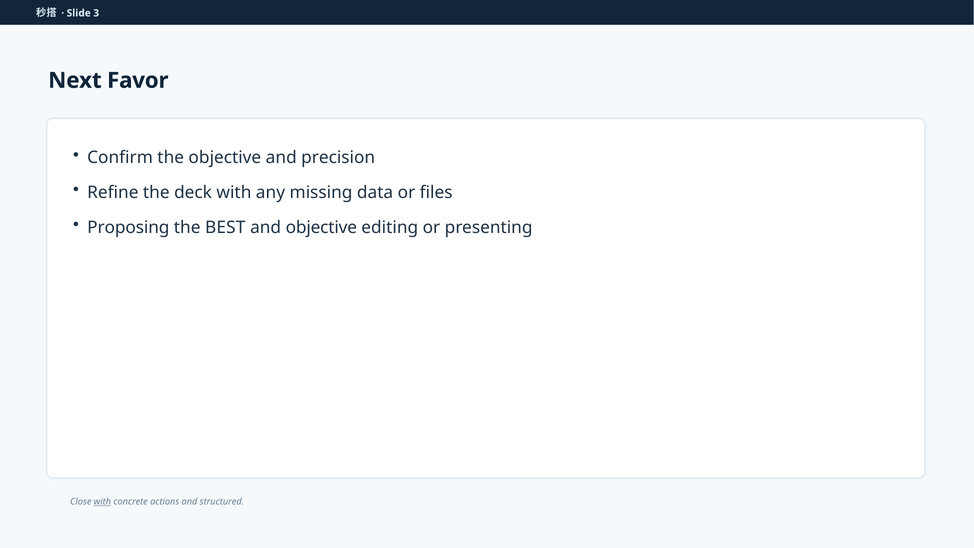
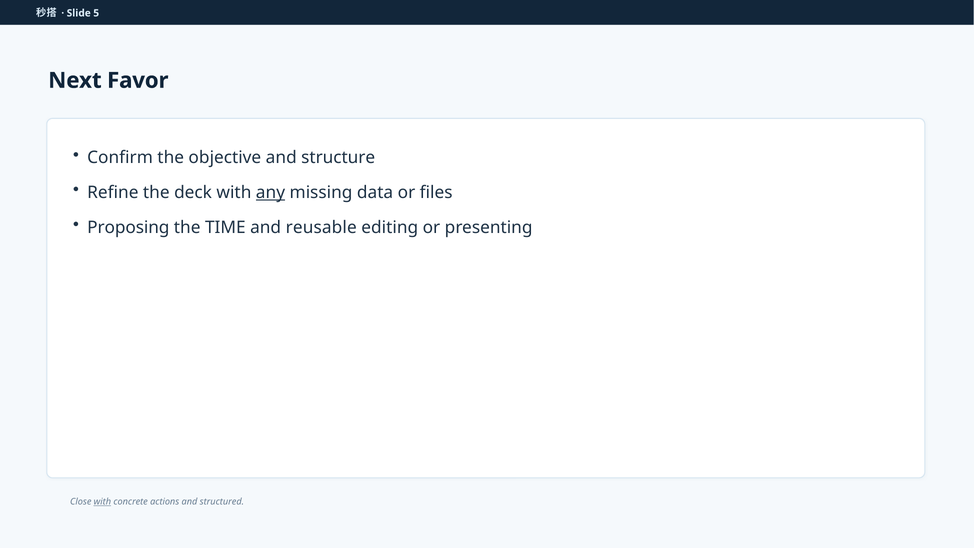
3: 3 -> 5 (96, 13)
precision: precision -> structure (338, 158)
any underline: none -> present (270, 193)
BEST: BEST -> TIME (225, 227)
and objective: objective -> reusable (321, 227)
